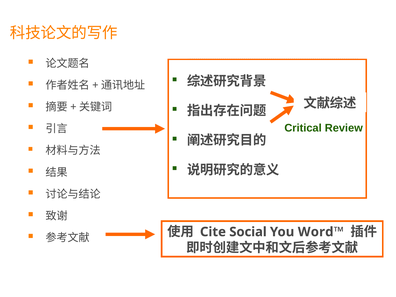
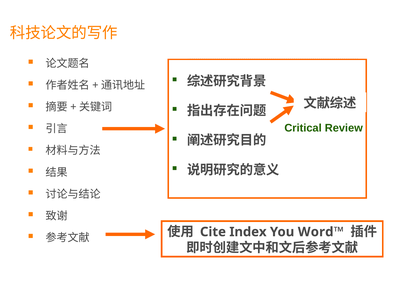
Social: Social -> Index (248, 232)
